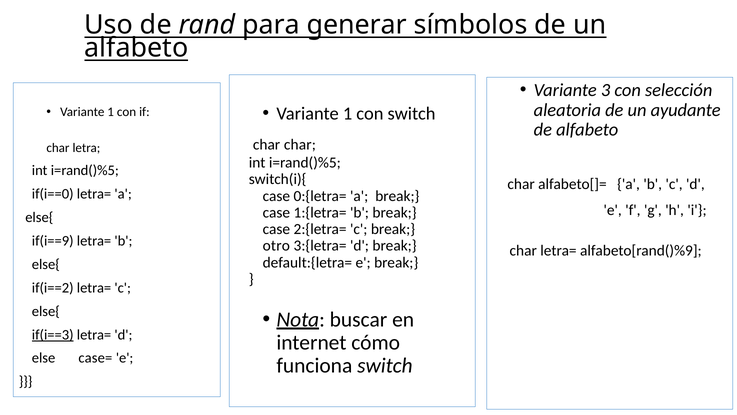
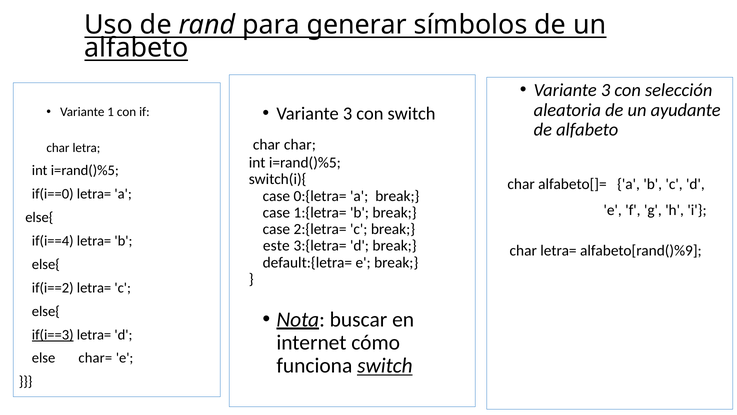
1: 1 -> 3 (348, 113)
if(i==9: if(i==9 -> if(i==4 (53, 241)
otro: otro -> este (276, 246)
case=: case= -> char= (95, 358)
switch underline: none -> present (385, 365)
